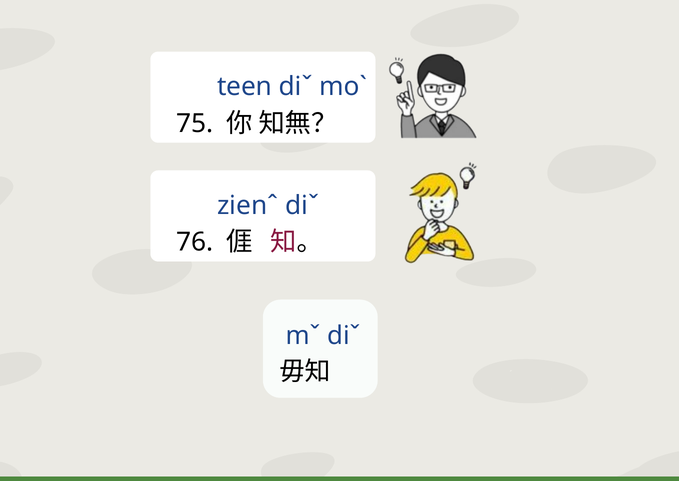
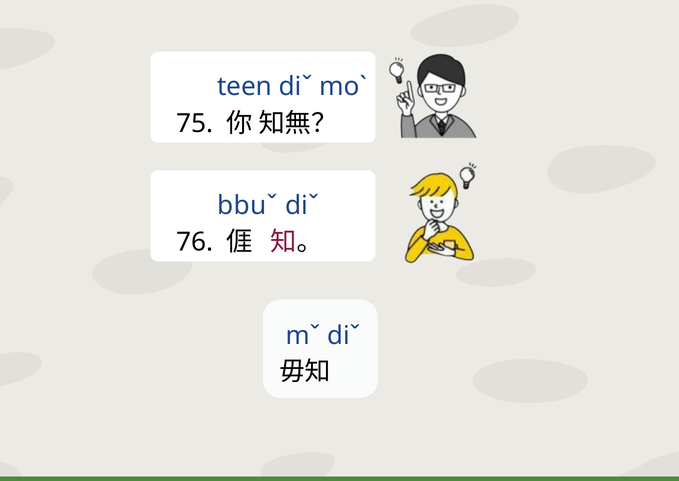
zienˆ: zienˆ -> bbuˇ (248, 205)
